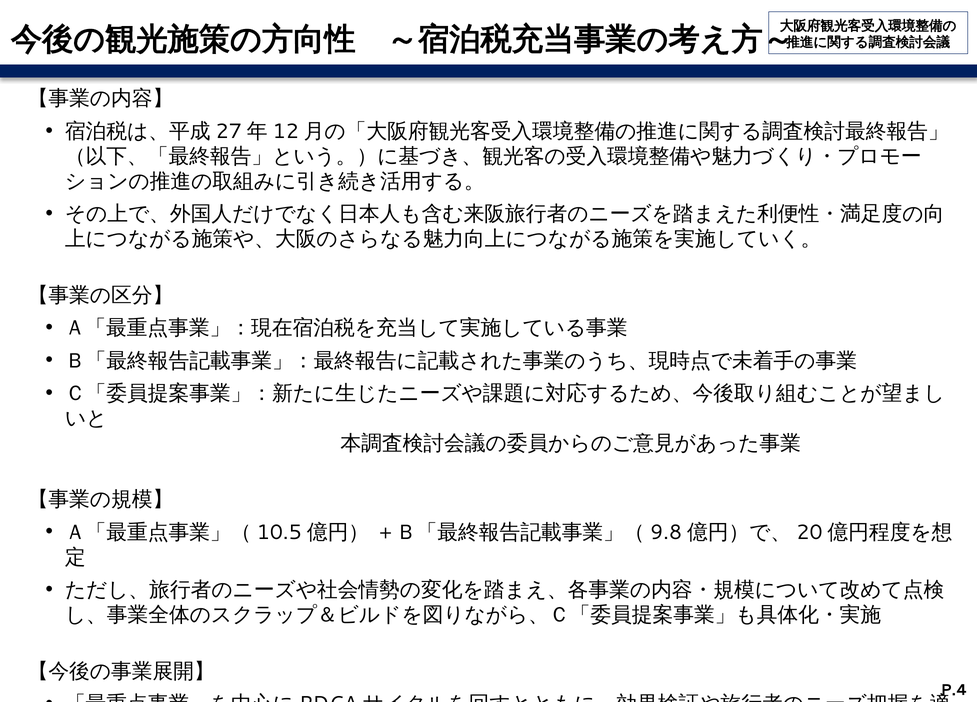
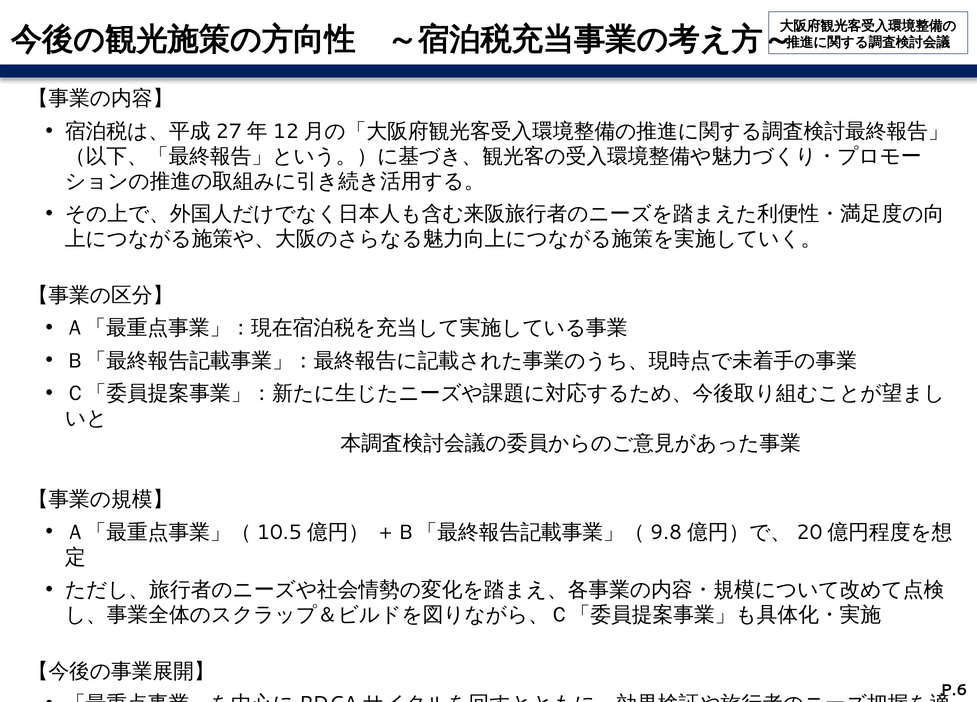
P.4: P.4 -> P.6 (954, 690)
